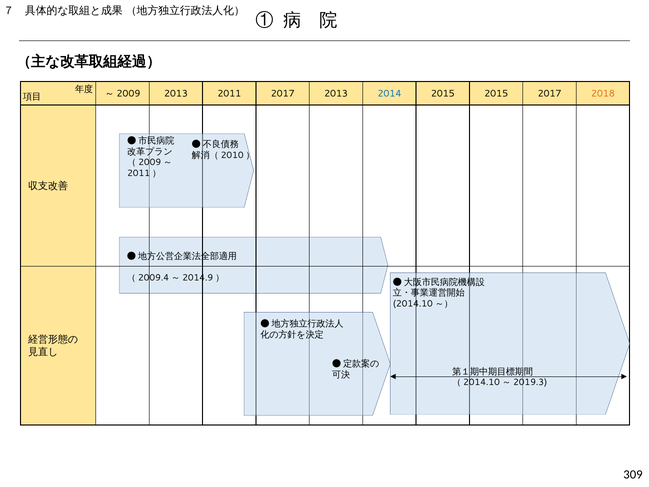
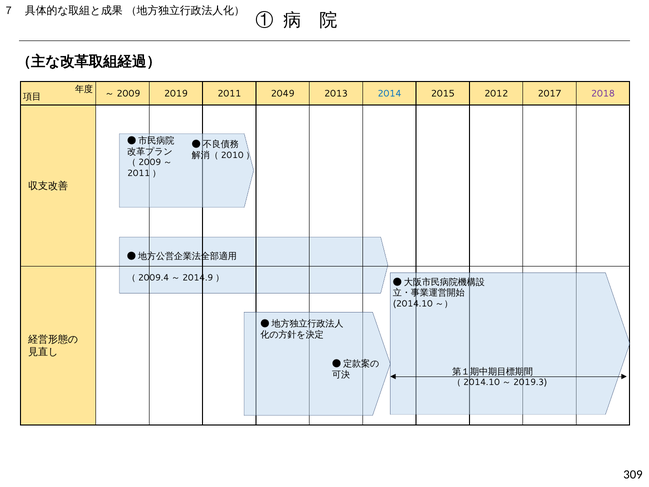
～2009 2013: 2013 -> 2019 (176, 94)
2011 2017: 2017 -> 2049 (283, 94)
2015 2015: 2015 -> 2012 (496, 94)
2018 colour: orange -> purple (603, 94)
